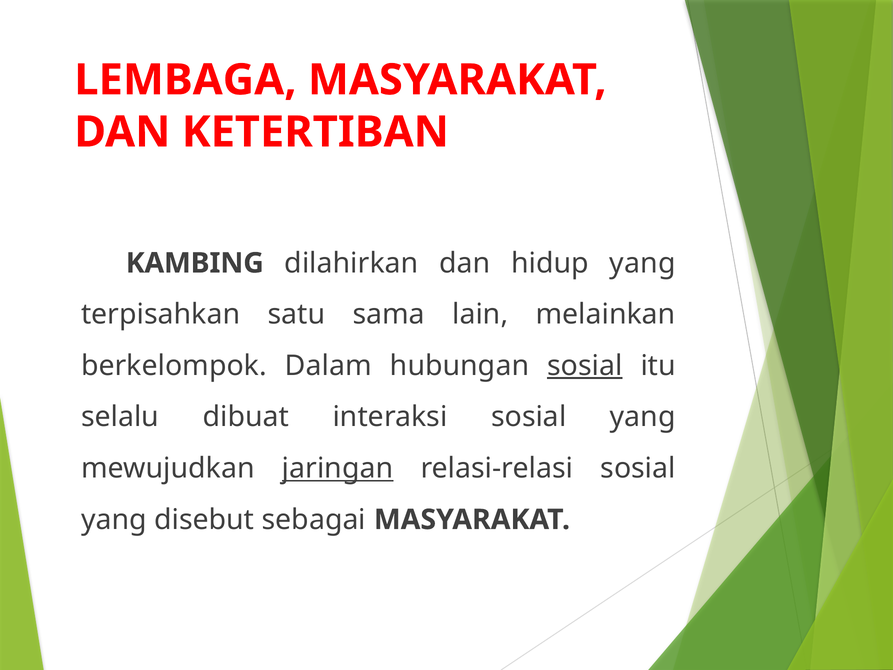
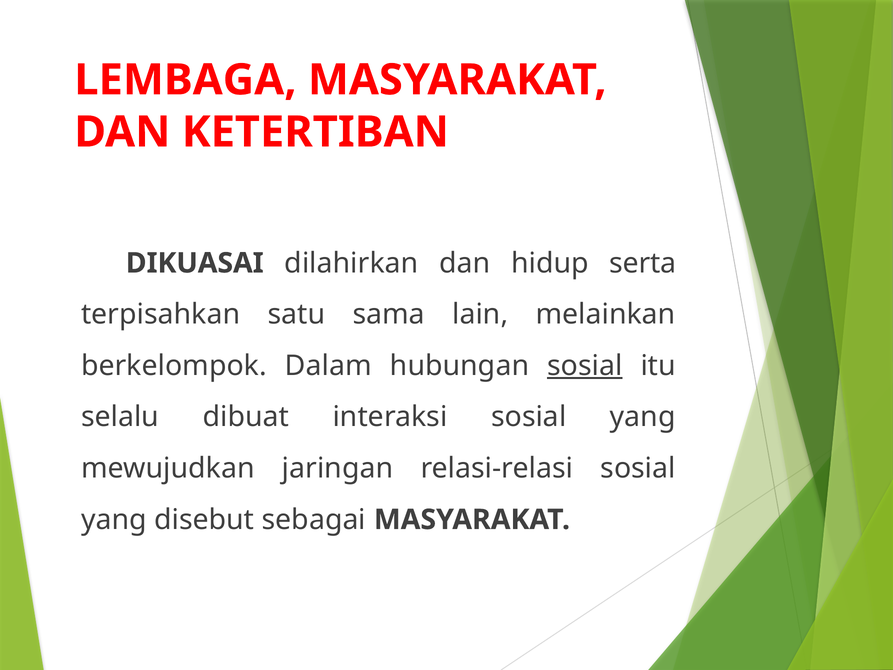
KAMBING: KAMBING -> DIKUASAI (195, 263)
hidup yang: yang -> serta (643, 263)
jaringan underline: present -> none (338, 468)
